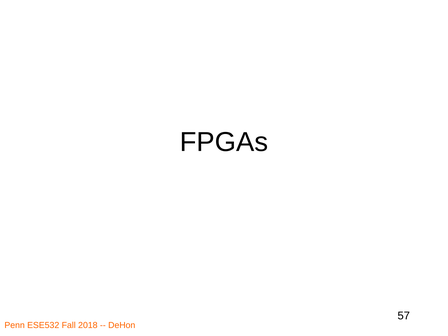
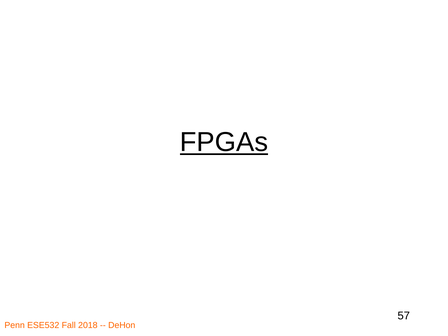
FPGAs underline: none -> present (224, 142)
